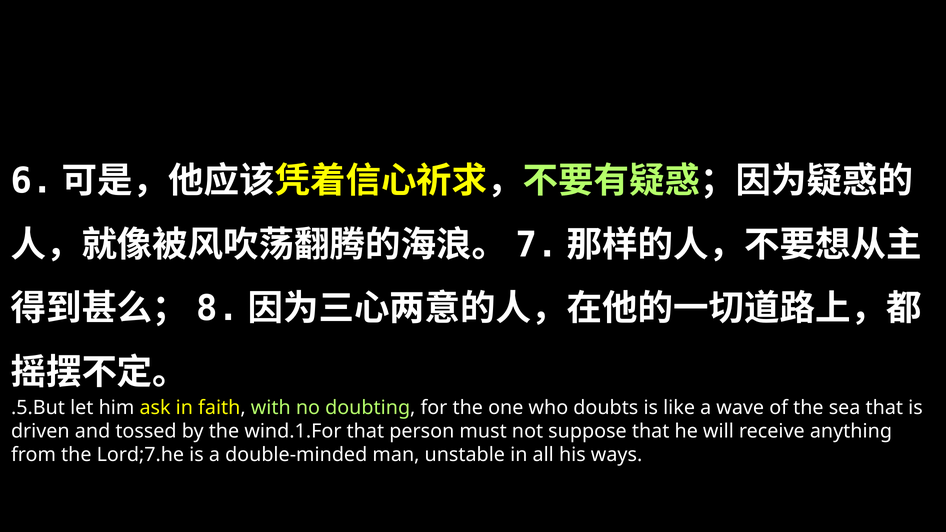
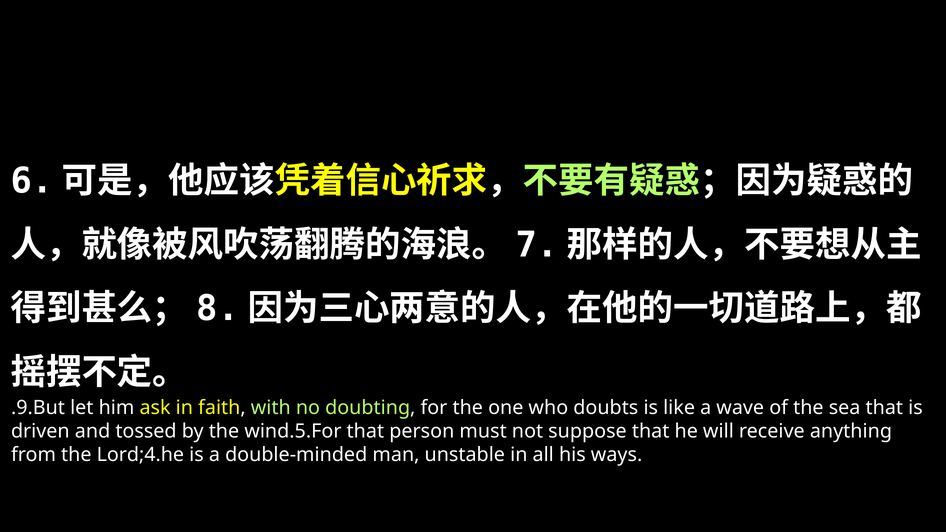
.5.But: .5.But -> .9.But (38, 408)
wind.1.For: wind.1.For -> wind.5.For (293, 431)
Lord;7.he: Lord;7.he -> Lord;4.he (140, 455)
